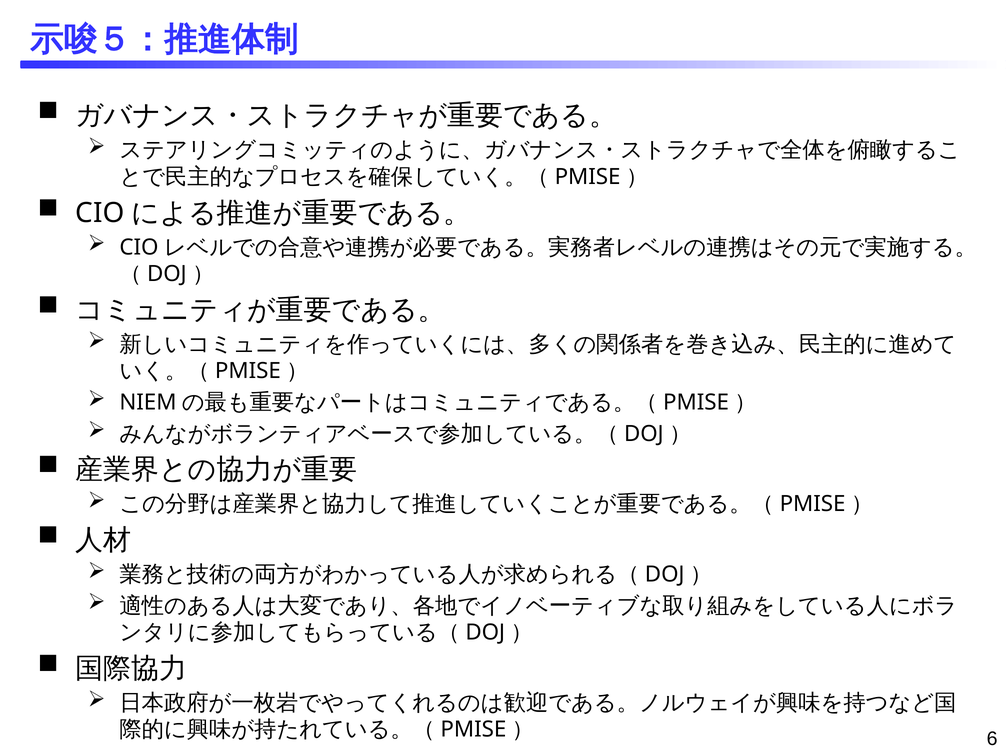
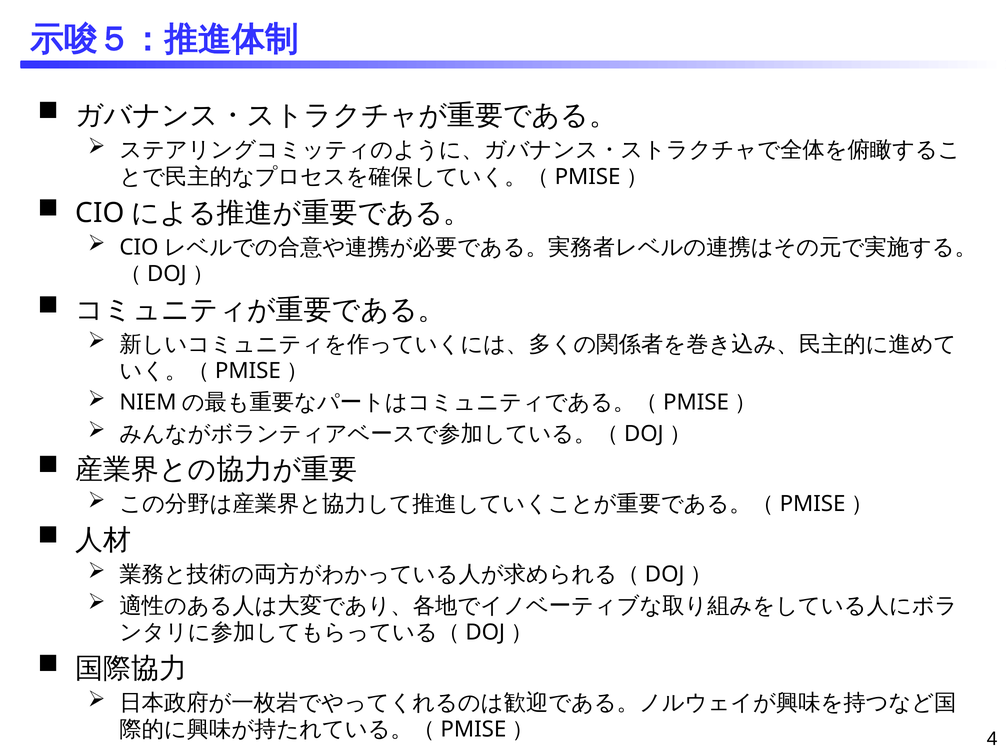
6: 6 -> 4 (992, 739)
